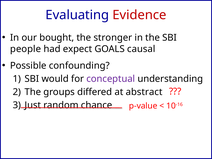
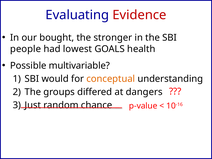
expect: expect -> lowest (77, 49)
causal: causal -> health (141, 49)
confounding: confounding -> multivariable (79, 66)
conceptual colour: purple -> orange (111, 79)
abstract: abstract -> dangers (144, 92)
